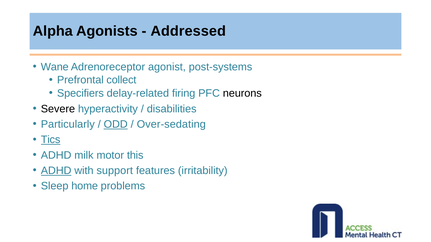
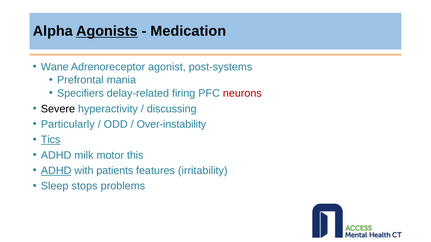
Agonists underline: none -> present (107, 31)
Addressed: Addressed -> Medication (188, 31)
collect: collect -> mania (121, 80)
neurons colour: black -> red (242, 93)
disabilities: disabilities -> discussing (172, 109)
ODD underline: present -> none (116, 124)
Over-sedating: Over-sedating -> Over-instability (171, 124)
support: support -> patients (115, 171)
home: home -> stops (85, 186)
